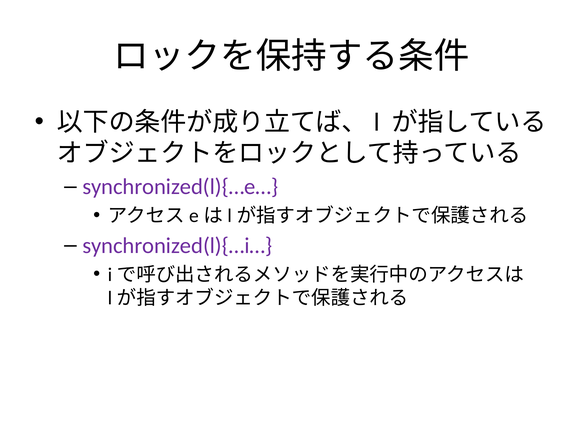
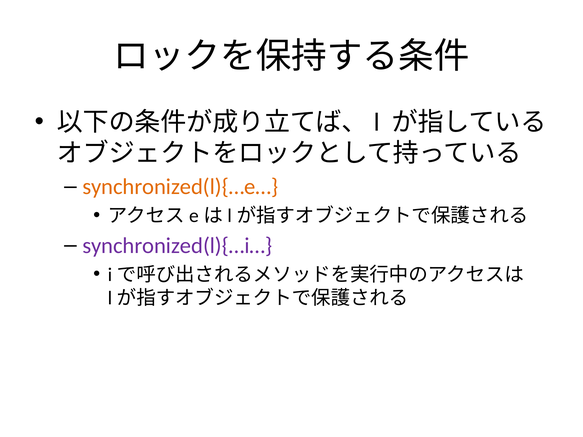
synchronized(l){…e… colour: purple -> orange (180, 187)
